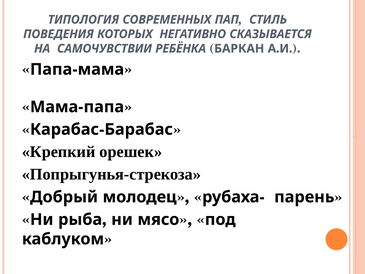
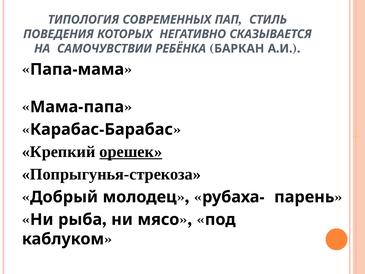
орешек underline: none -> present (131, 152)
